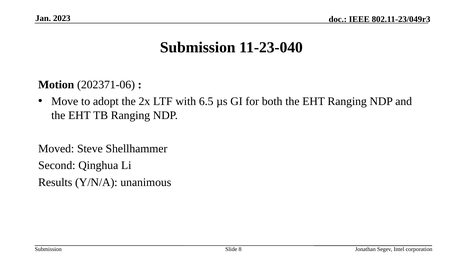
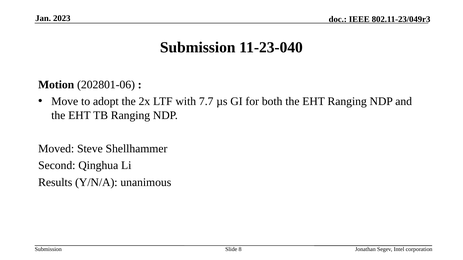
202371-06: 202371-06 -> 202801-06 (106, 85)
6.5: 6.5 -> 7.7 (206, 102)
